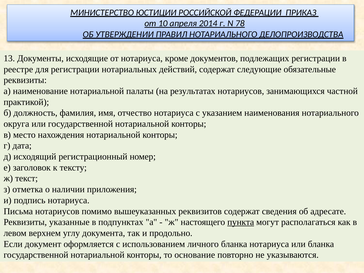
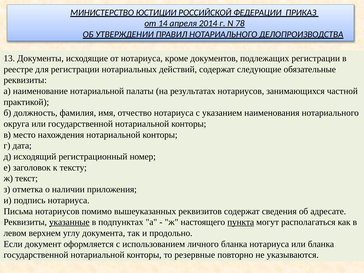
10: 10 -> 14 (163, 23)
указанные underline: none -> present (69, 222)
основание: основание -> резервные (195, 255)
